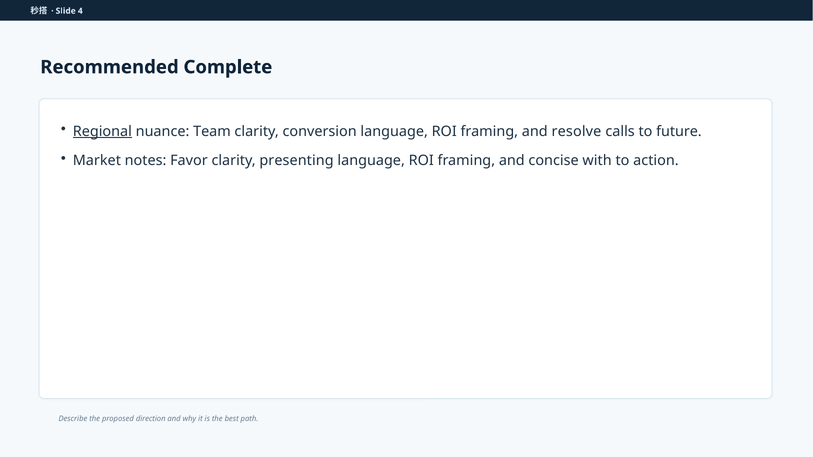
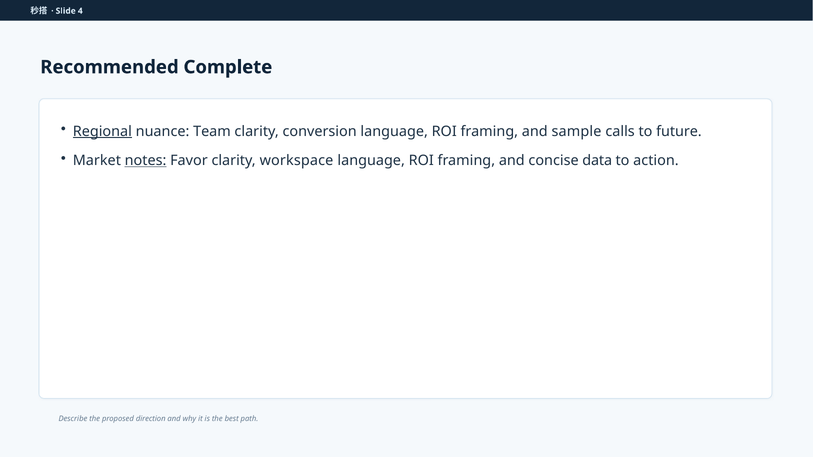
resolve: resolve -> sample (576, 132)
notes underline: none -> present (146, 161)
presenting: presenting -> workspace (297, 161)
with: with -> data (597, 161)
